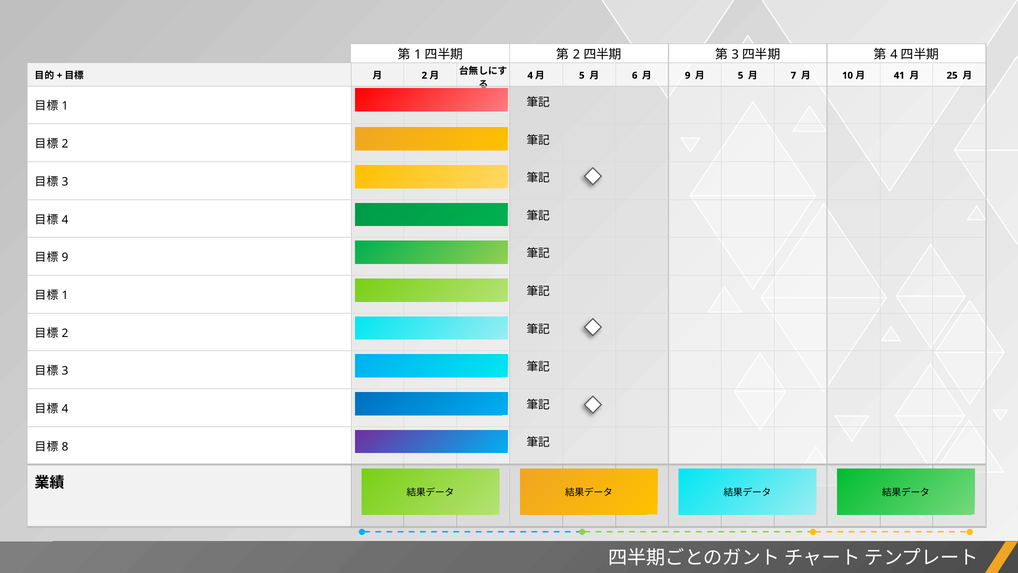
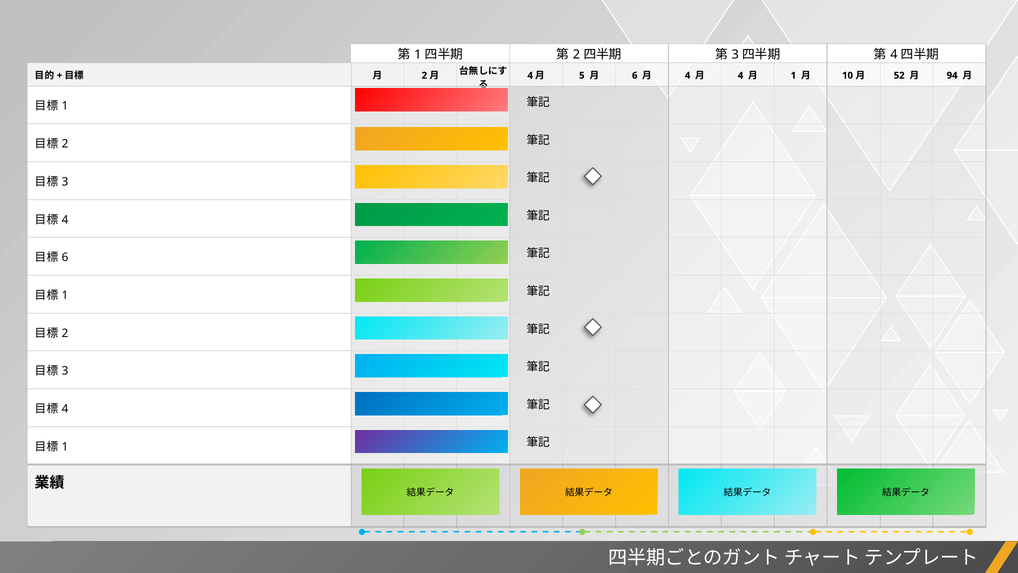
9: 9 -> 4 (688, 75)
5: 5 -> 4 (741, 75)
7: 7 -> 1 (793, 75)
41: 41 -> 52 (899, 75)
25: 25 -> 94 (952, 75)
9: 9 -> 6 (65, 257)
8: 8 -> 1 (65, 446)
